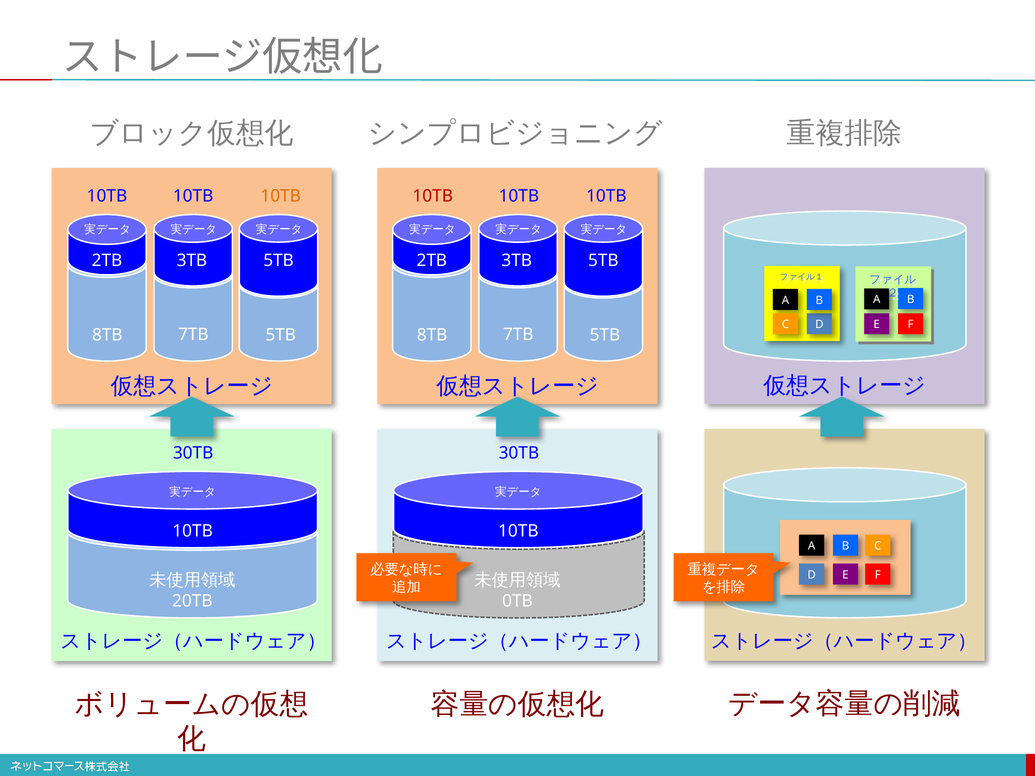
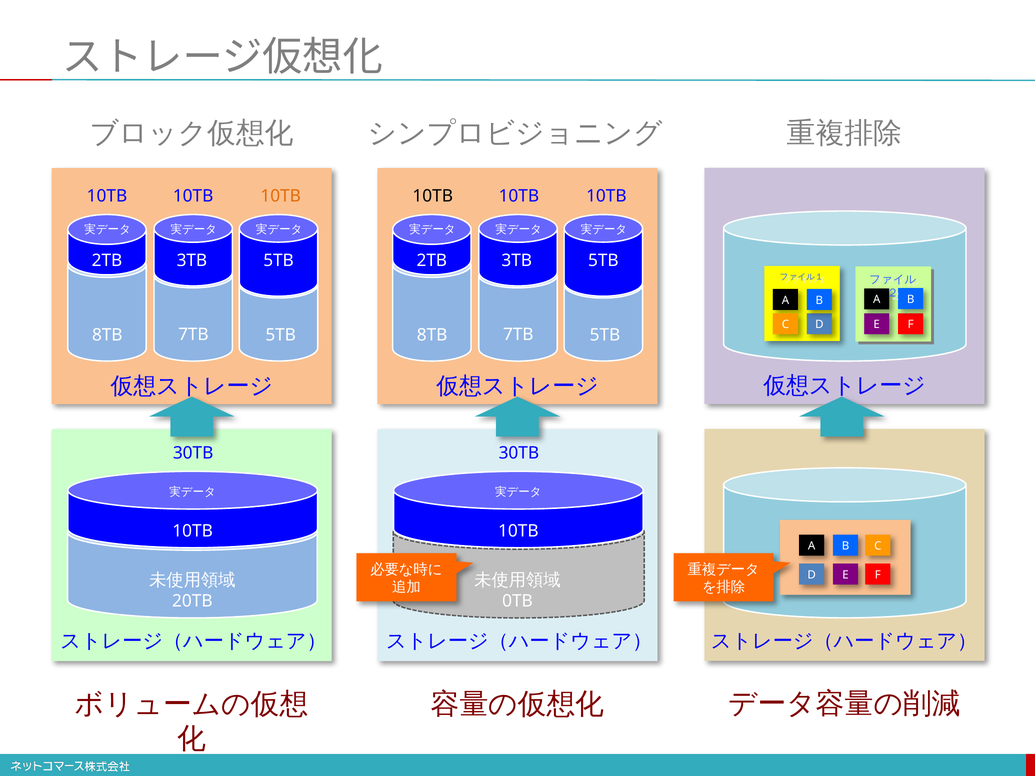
10TB colour: red -> black (433, 196)
